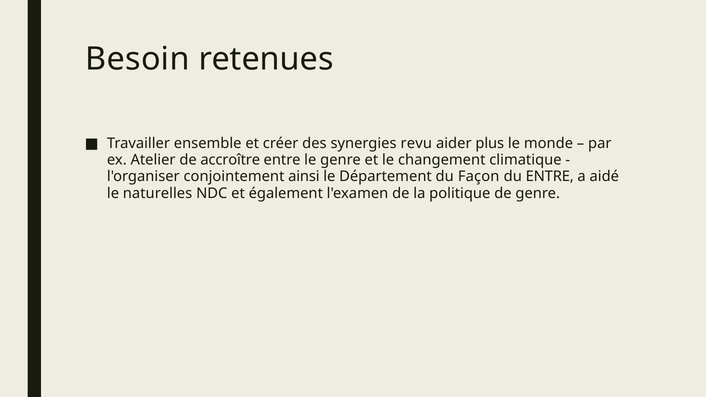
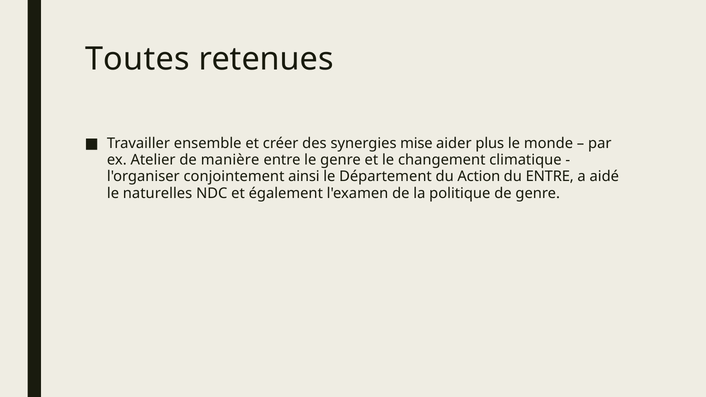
Besoin: Besoin -> Toutes (137, 59)
revu: revu -> mise (416, 143)
accroître: accroître -> manière (230, 160)
Façon: Façon -> Action (479, 177)
